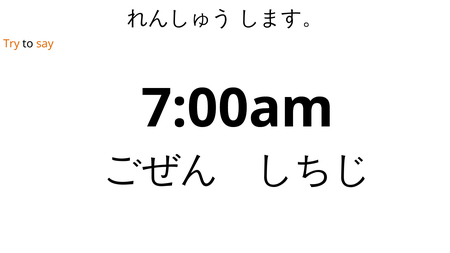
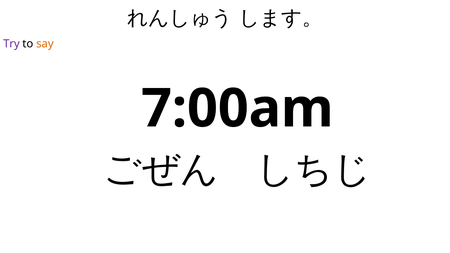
Try colour: orange -> purple (11, 44)
